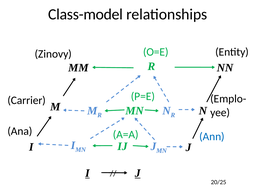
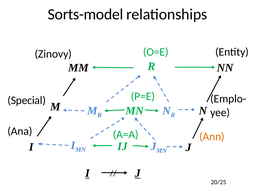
Class-model: Class-model -> Sorts-model (86, 14)
Carrier: Carrier -> Special (27, 100)
Ann colour: blue -> orange (212, 136)
